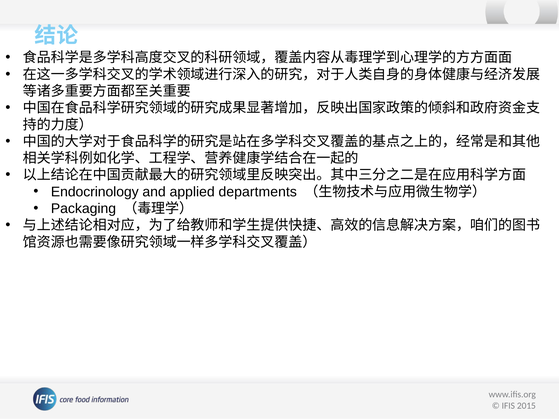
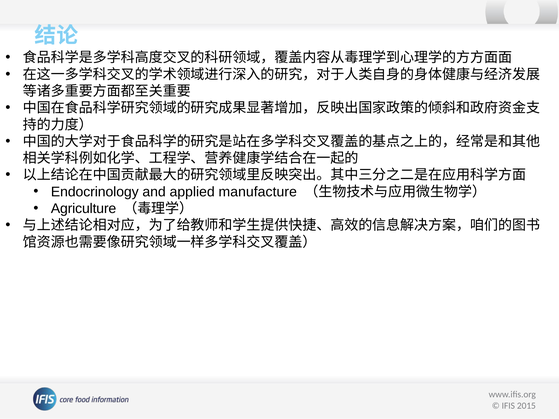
departments: departments -> manufacture (258, 192)
Packaging: Packaging -> Agriculture (84, 209)
